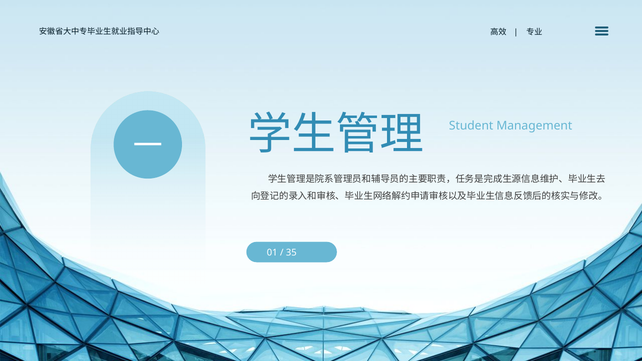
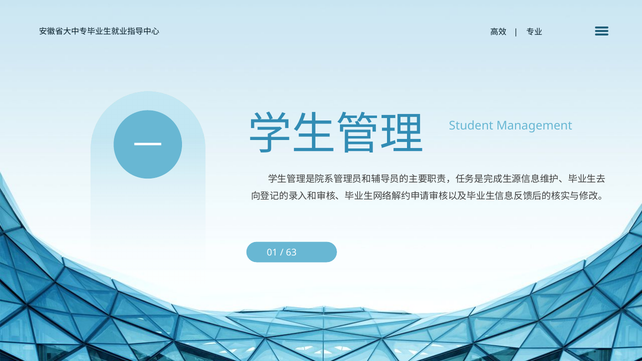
35: 35 -> 63 (291, 253)
